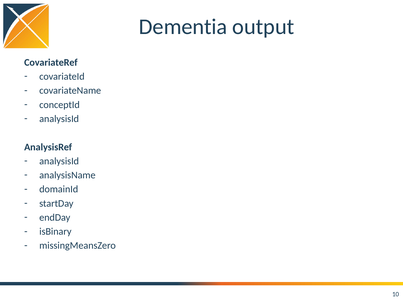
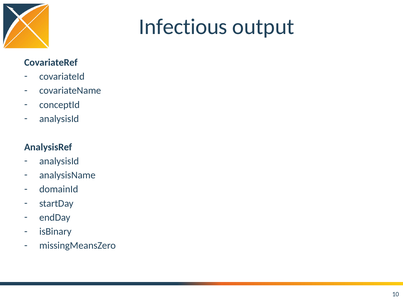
Dementia: Dementia -> Infectious (183, 27)
